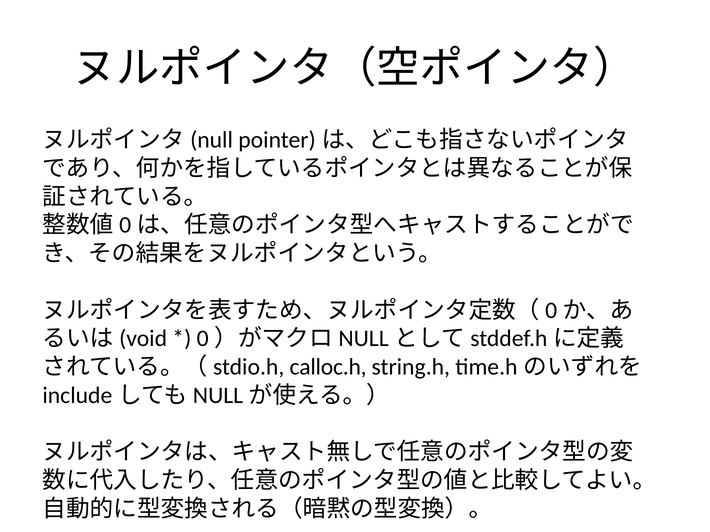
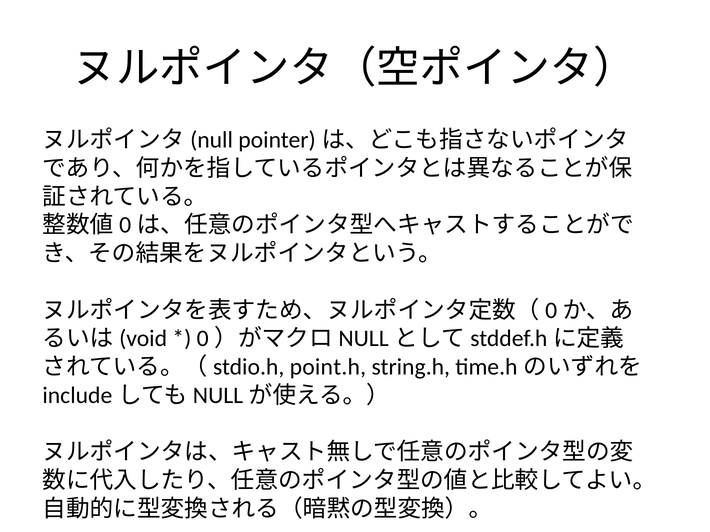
calloc.h: calloc.h -> point.h (328, 367)
